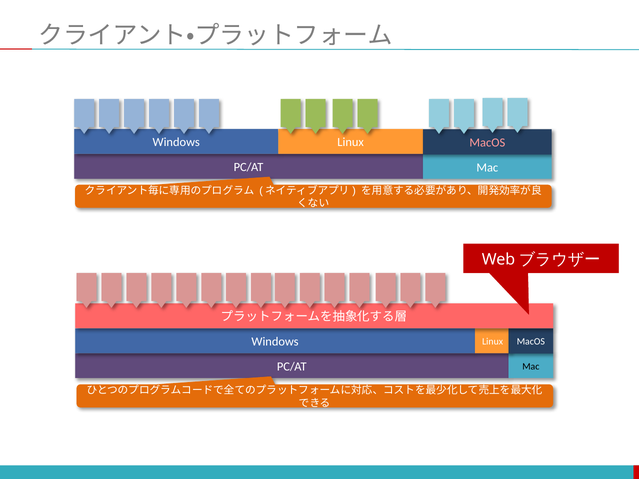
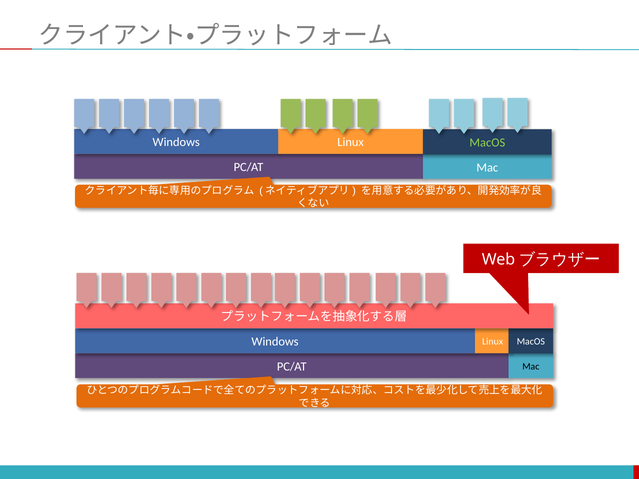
MacOS colour: pink -> light green (487, 143)
